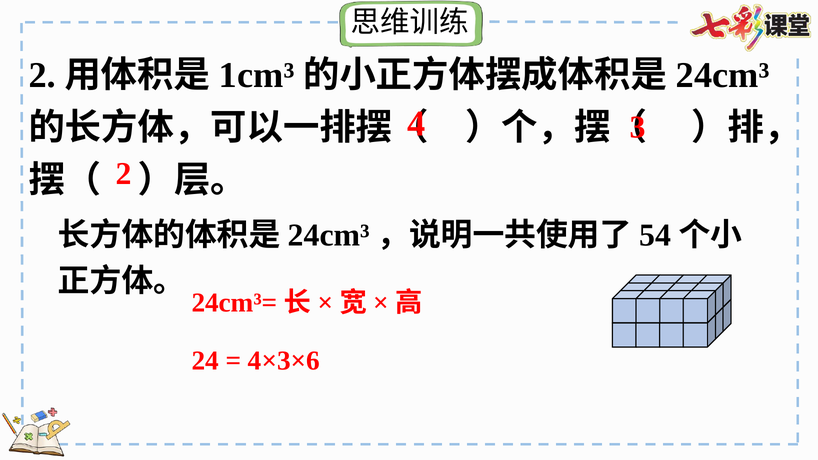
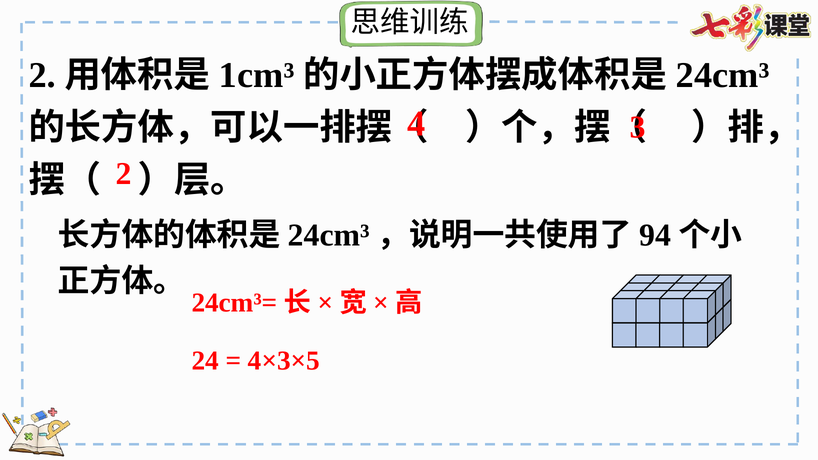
54: 54 -> 94 (655, 235)
4×3×6: 4×3×6 -> 4×3×5 (284, 361)
